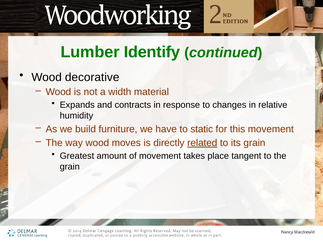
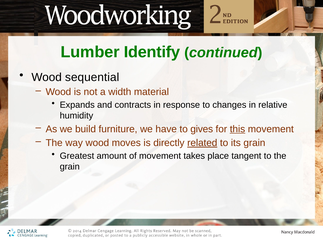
decorative: decorative -> sequential (92, 77)
static: static -> gives (202, 129)
this underline: none -> present (237, 129)
